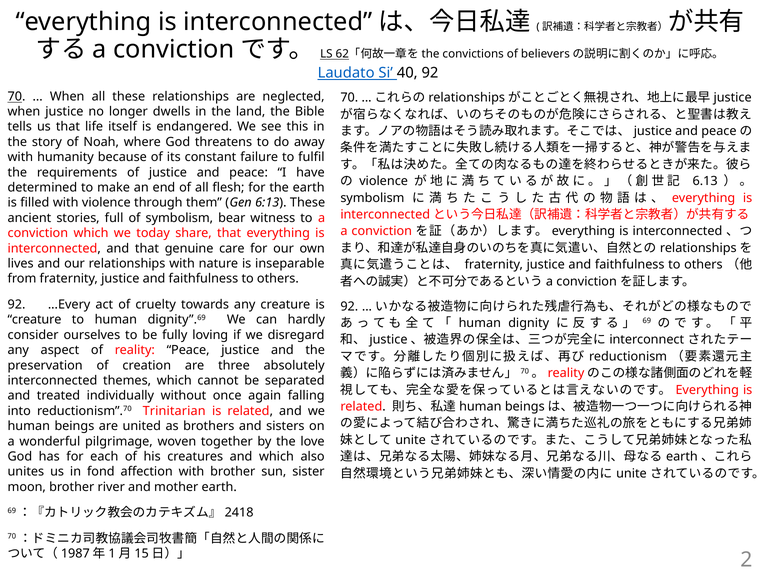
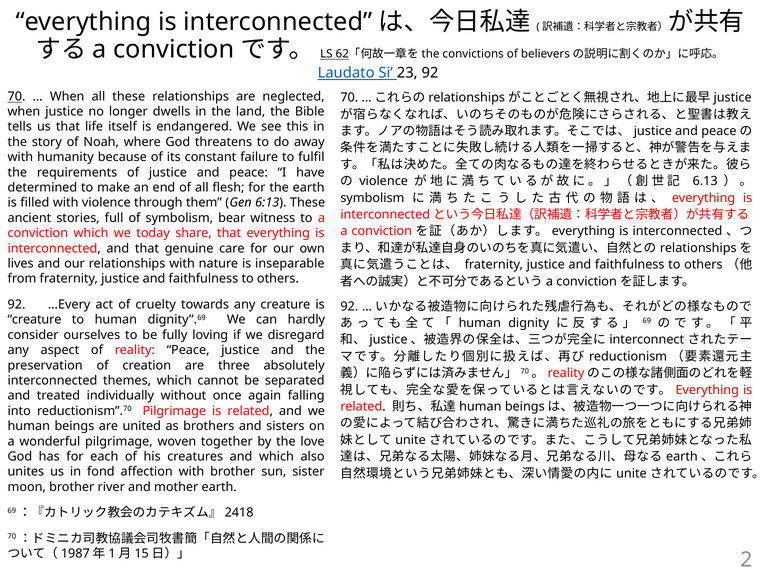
40: 40 -> 23 (407, 73)
reductionism”.70 Trinitarian: Trinitarian -> Pilgrimage (174, 411)
